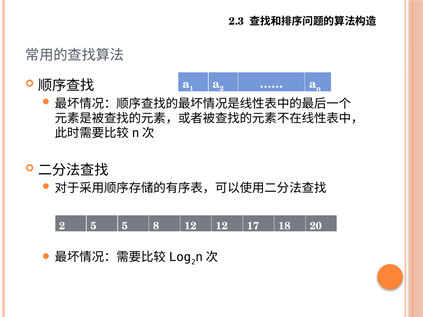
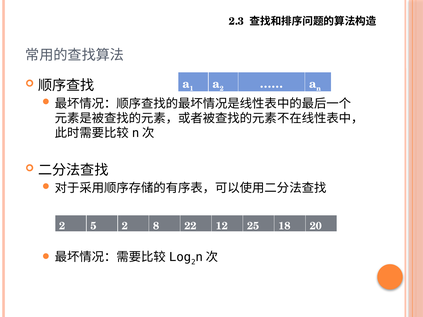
5 5: 5 -> 2 (125, 226)
8 12: 12 -> 22 (191, 226)
17: 17 -> 25 (253, 226)
